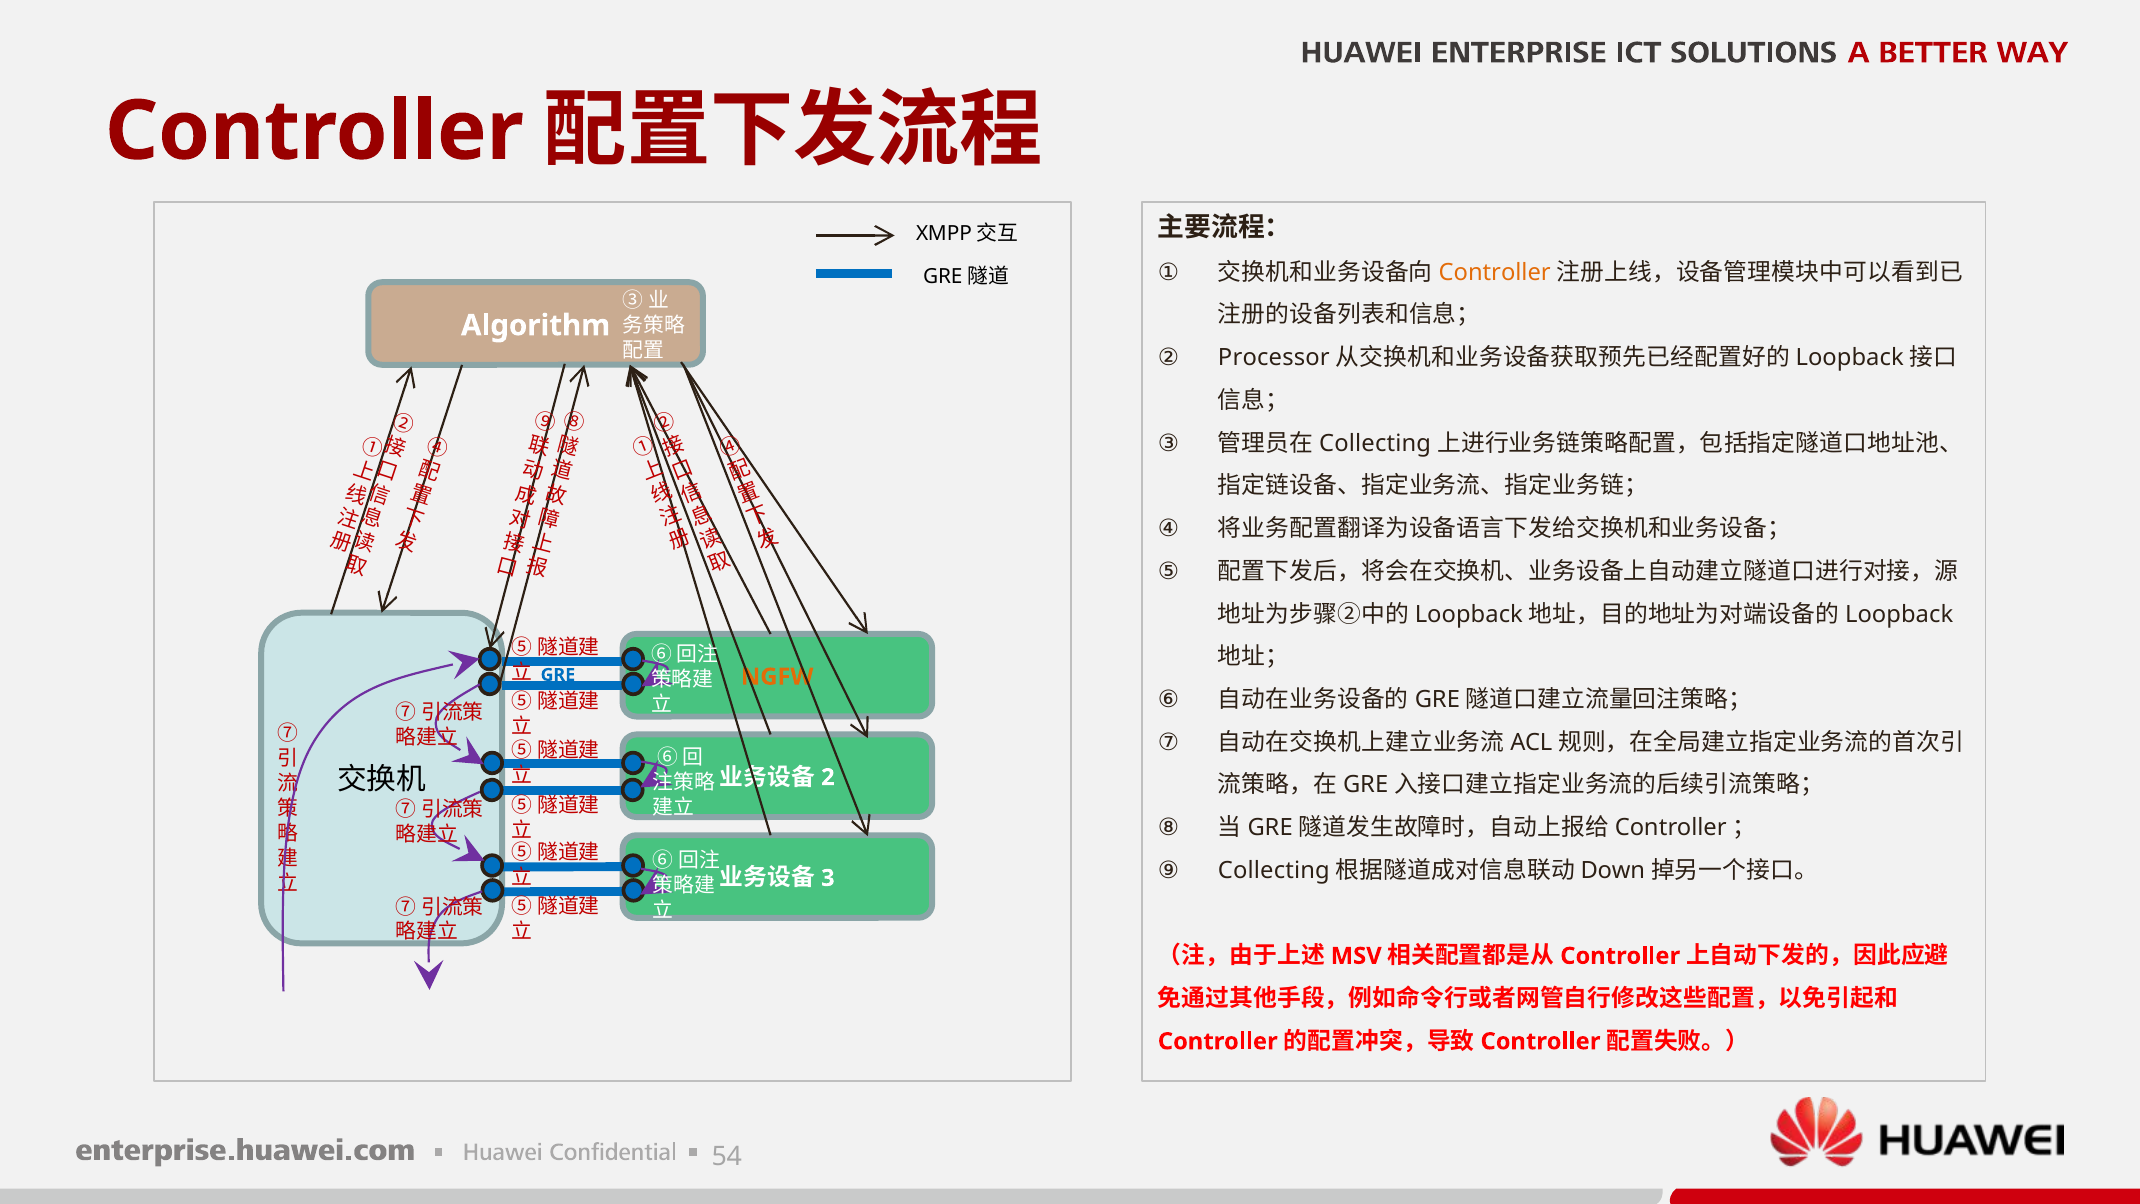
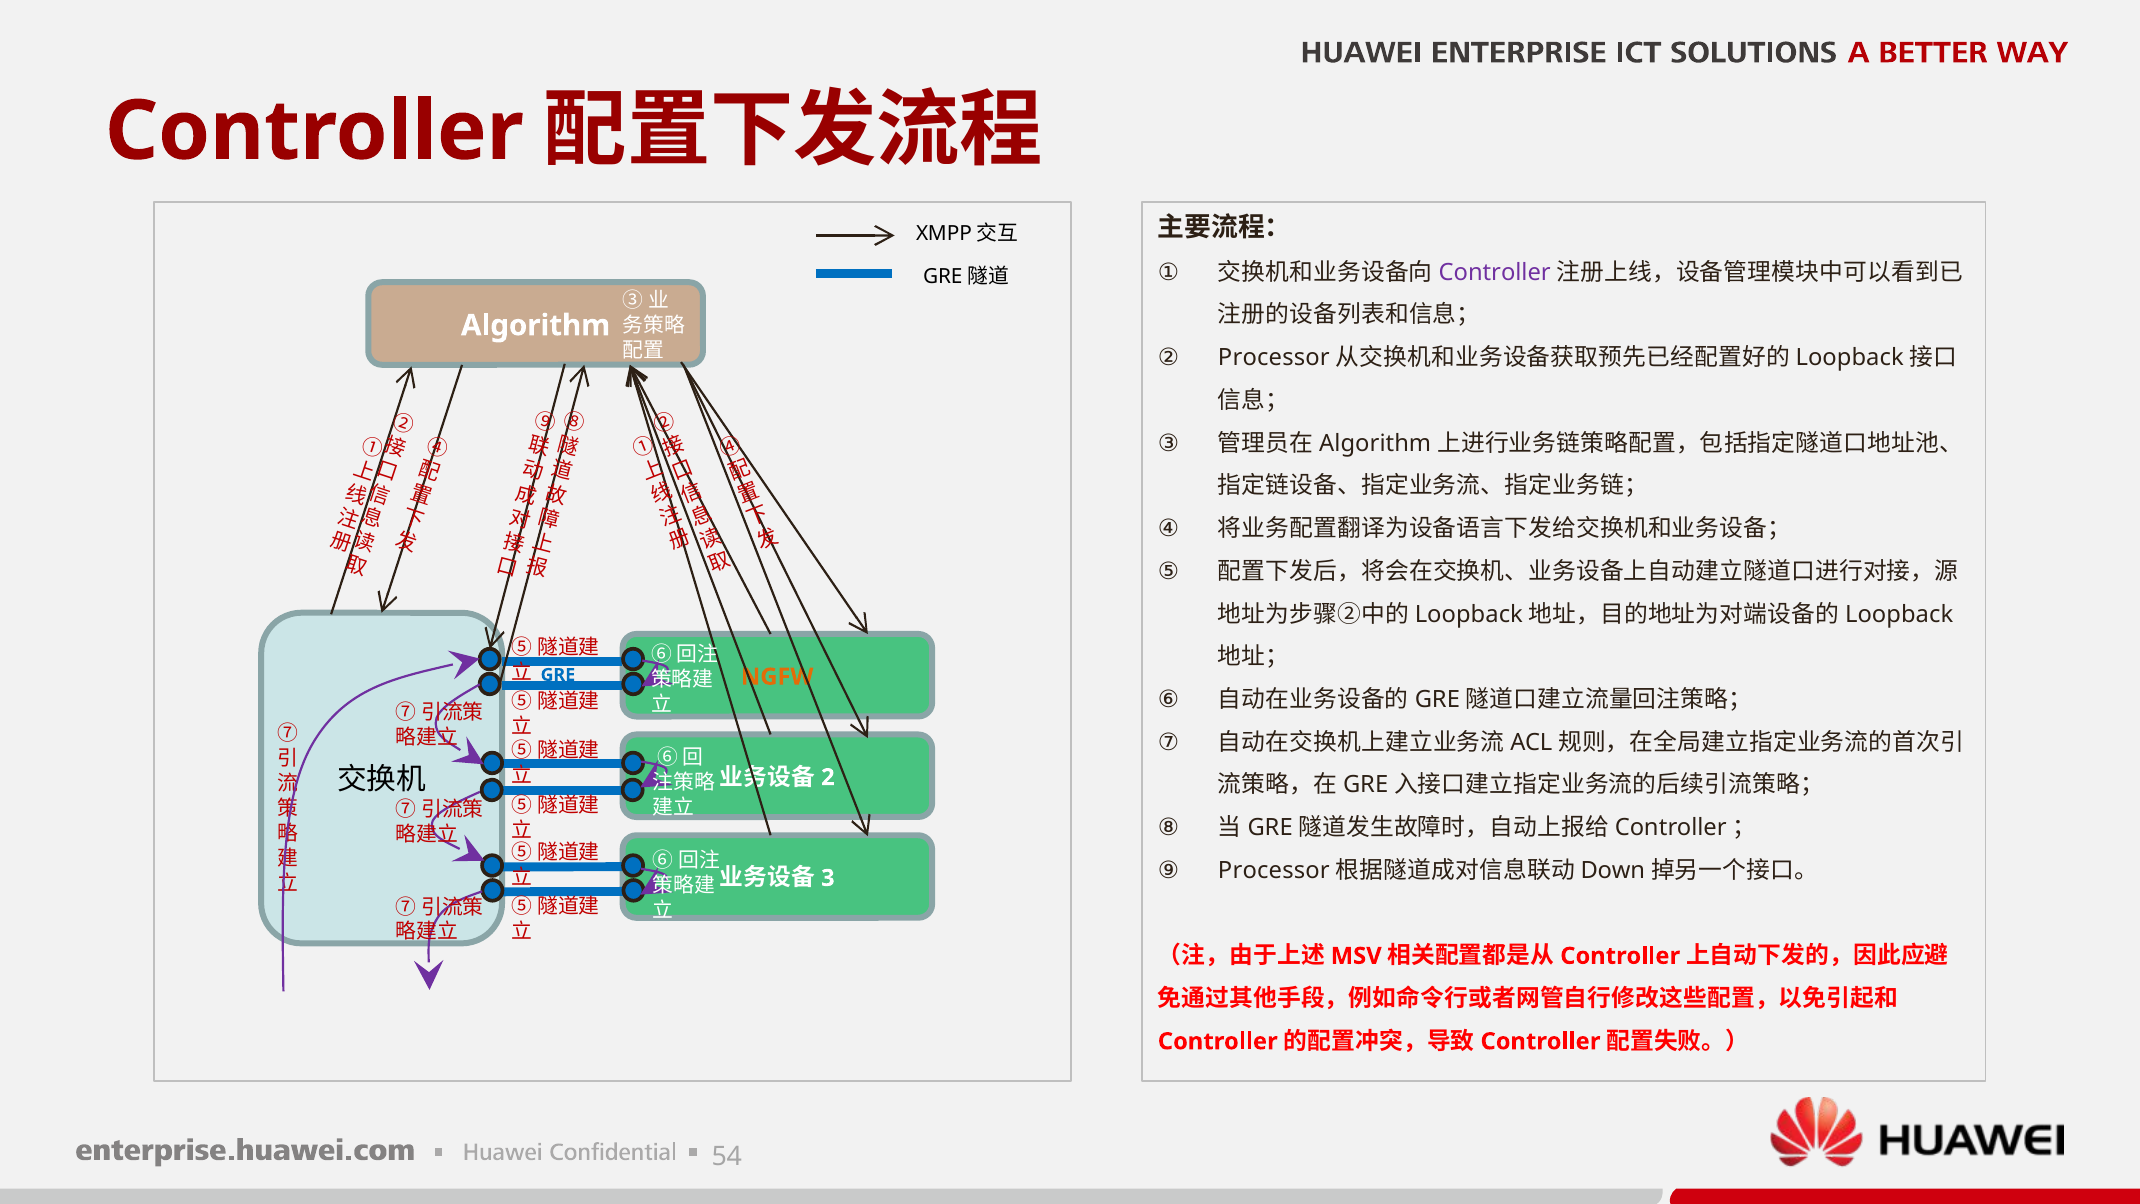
Controller colour: orange -> purple (1495, 272)
Collecting: Collecting -> Algorithm (1375, 443)
Collecting: Collecting -> Processor (1274, 870)
